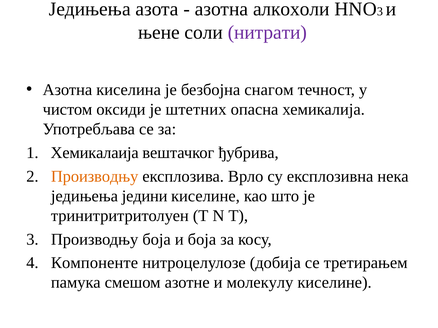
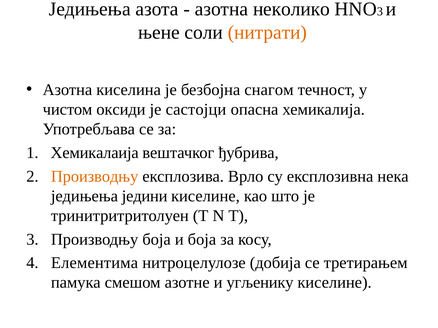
алкохоли: алкохоли -> неколико (291, 9)
нитрати colour: purple -> orange (267, 32)
штетних: штетних -> састојци (196, 110)
Компоненте: Компоненте -> Елементима (95, 263)
молекулу: молекулу -> угљенику (260, 283)
